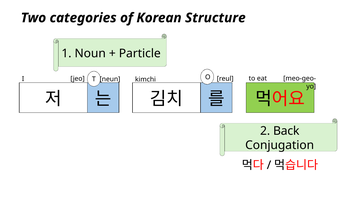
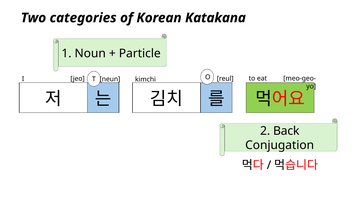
Structure: Structure -> Katakana (215, 18)
